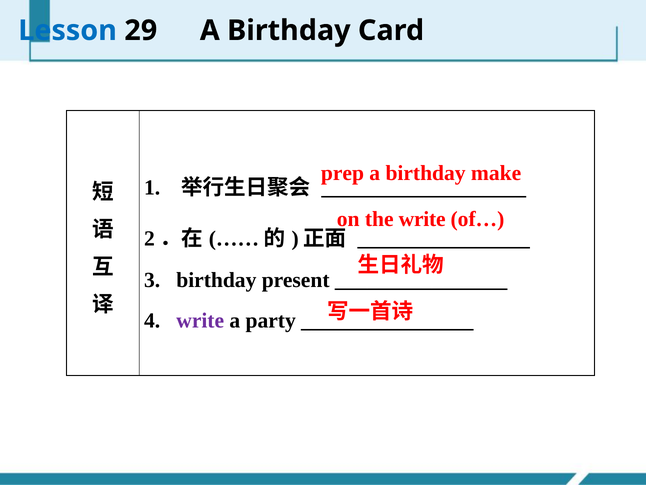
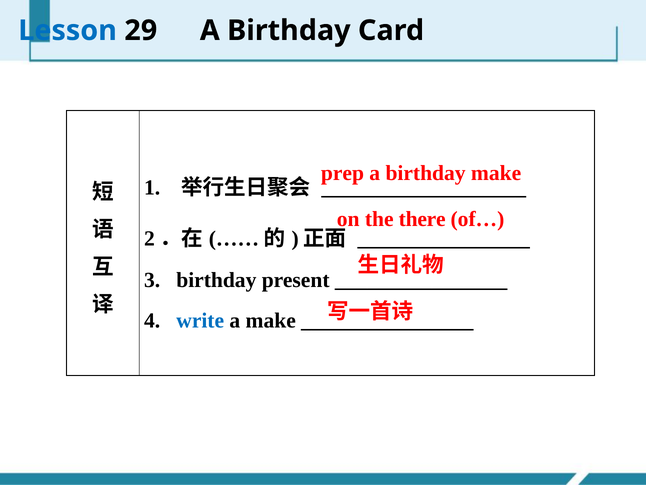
the write: write -> there (422, 219)
write colour: purple -> blue (200, 320)
a party: party -> make (271, 320)
